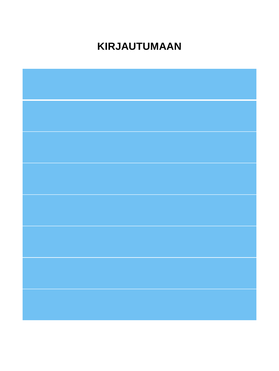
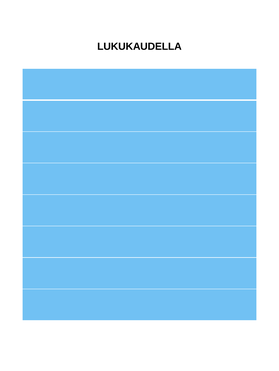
KIRJAUTUMAAN: KIRJAUTUMAAN -> LUKUKAUDELLA (140, 47)
